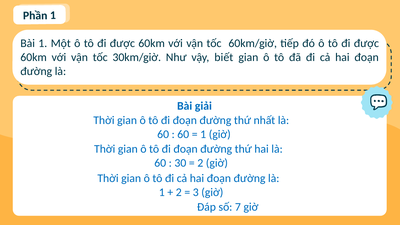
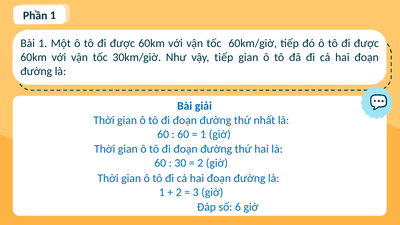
vậy biết: biết -> tiếp (224, 57)
7: 7 -> 6 (238, 207)
